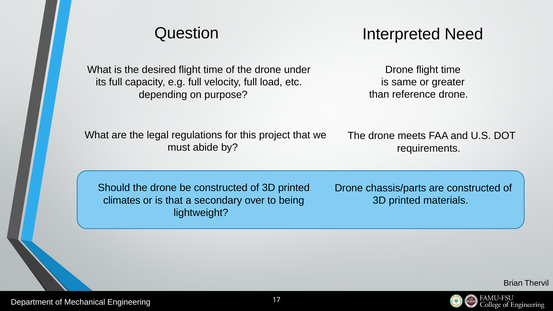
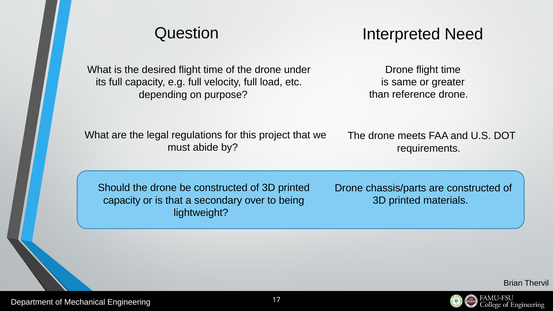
climates: climates -> capacity (122, 200)
